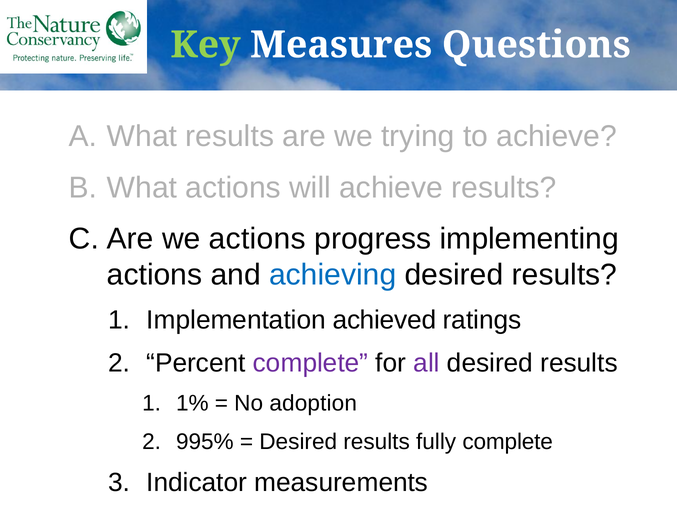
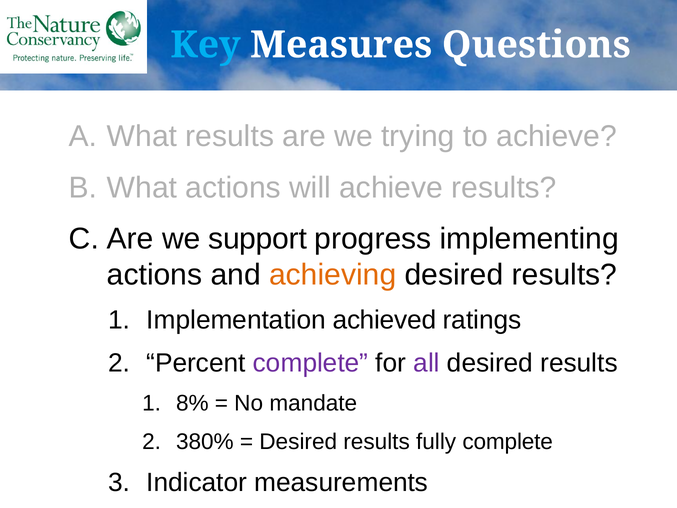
Key colour: light green -> light blue (206, 45)
we actions: actions -> support (258, 239)
achieving colour: blue -> orange (333, 275)
1%: 1% -> 8% (192, 403)
adoption: adoption -> mandate (313, 403)
995%: 995% -> 380% (205, 442)
